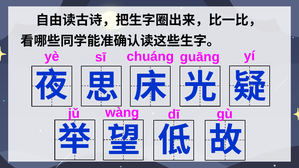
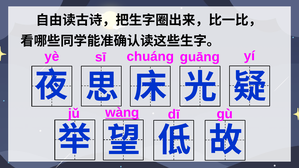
wànɡ underline: none -> present (122, 113)
